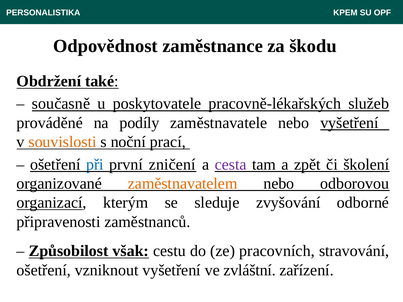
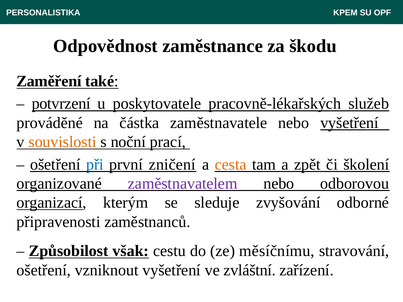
Obdržení: Obdržení -> Zaměření (49, 81)
současně: současně -> potvrzení (61, 104)
podíly: podíly -> částka (139, 123)
cesta colour: purple -> orange (231, 165)
zaměstnavatelem colour: orange -> purple (183, 184)
pracovních: pracovních -> měsíčnímu (277, 251)
